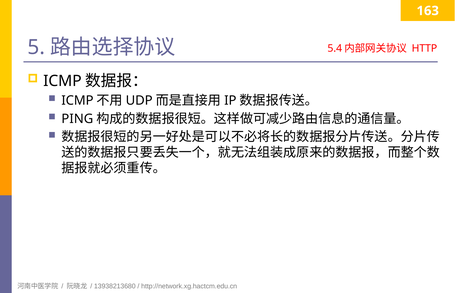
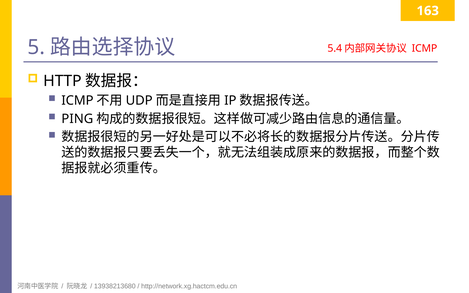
HTTP: HTTP -> ICMP (424, 49)
ICMP: ICMP -> HTTP (62, 81)
